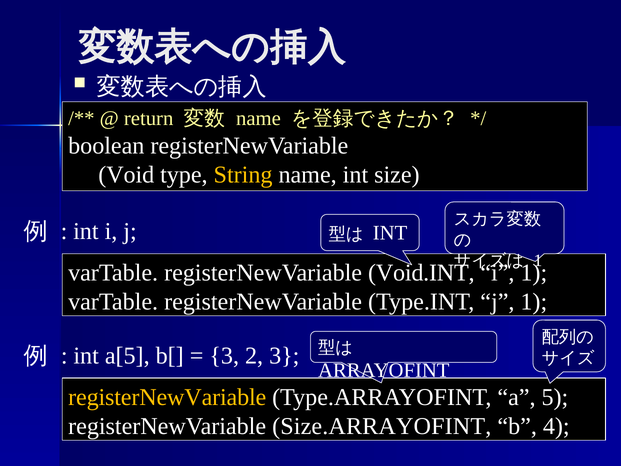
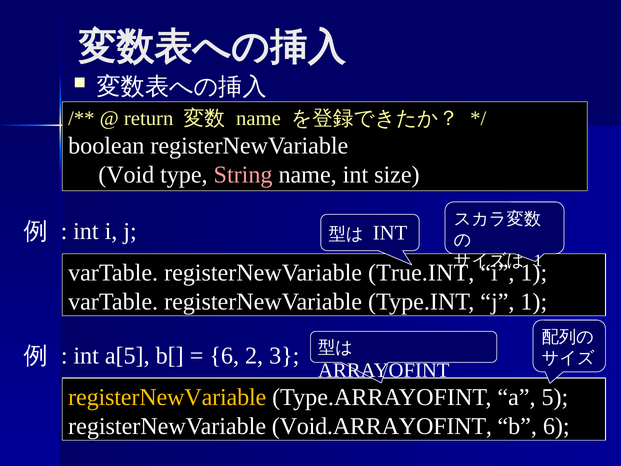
String colour: yellow -> pink (243, 175)
Void.INT: Void.INT -> True.INT (421, 273)
3: 3 -> 6 (224, 356)
Size.ARRAYOFINT: Size.ARRAYOFINT -> Void.ARRAYOFINT (382, 426)
b 4: 4 -> 6 (556, 426)
